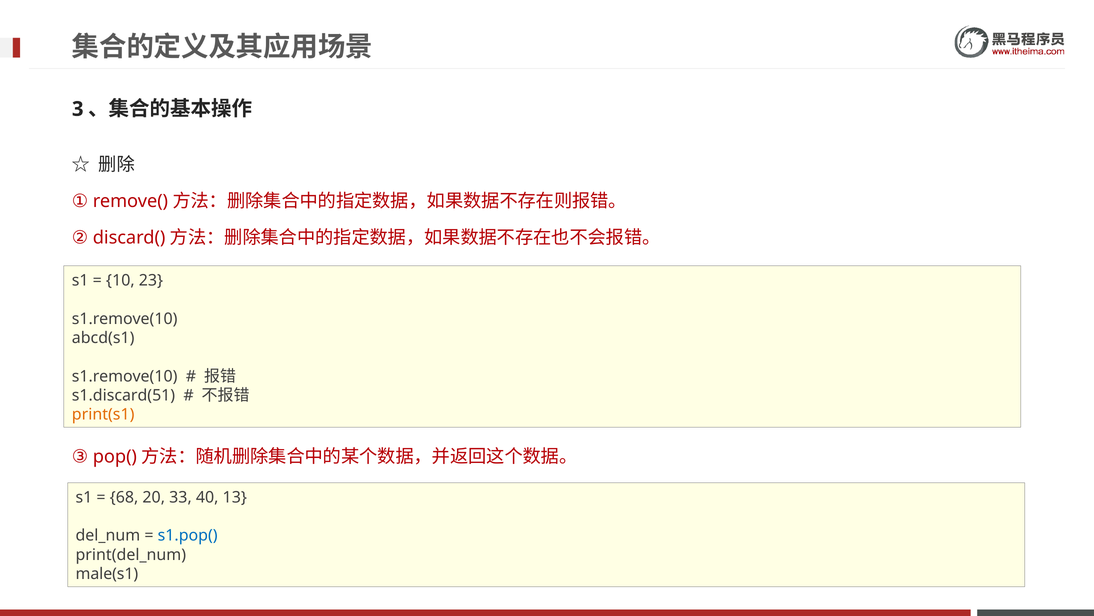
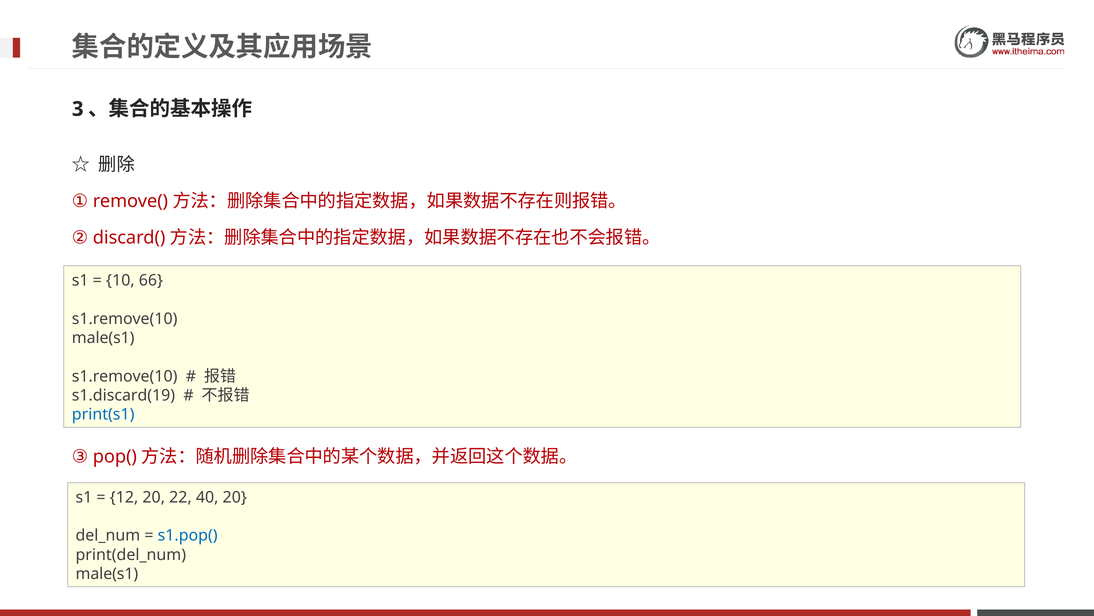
23: 23 -> 66 (151, 280)
abcd(s1: abcd(s1 -> male(s1 (103, 338)
s1.discard(51: s1.discard(51 -> s1.discard(19 (123, 395)
print(s1 colour: orange -> blue (103, 414)
68: 68 -> 12 (124, 497)
33: 33 -> 22 (181, 497)
40 13: 13 -> 20 (235, 497)
